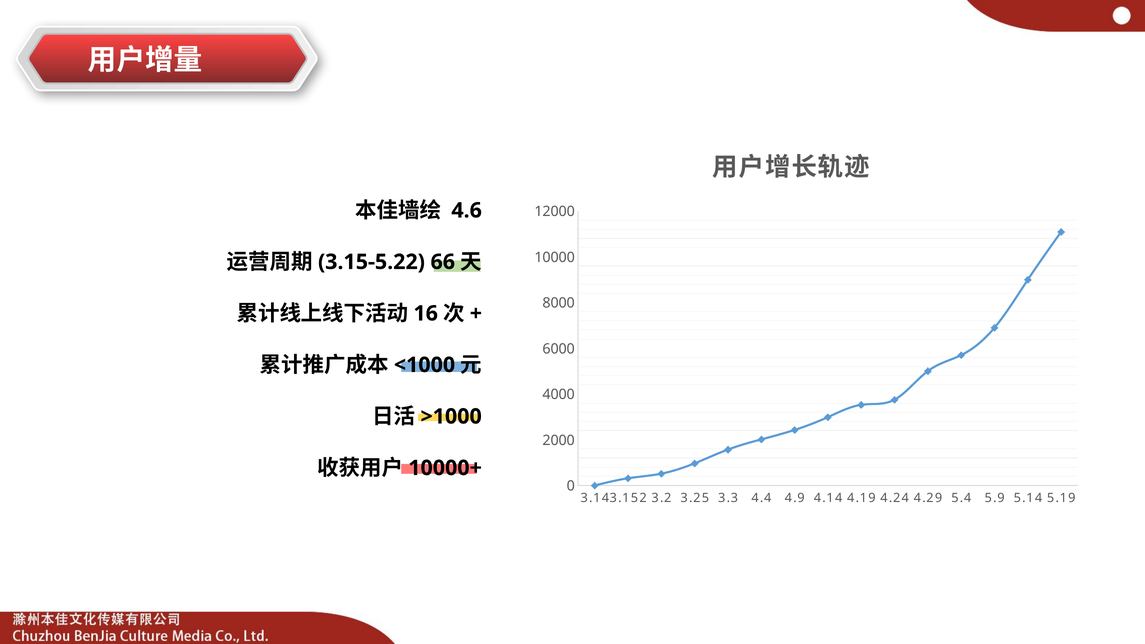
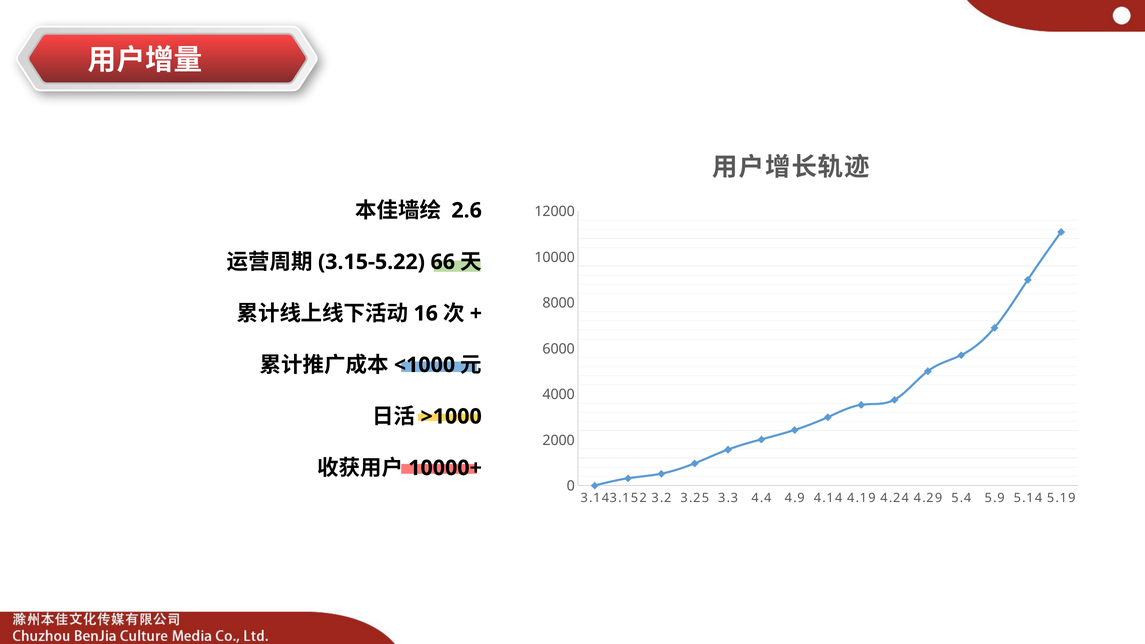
4.6: 4.6 -> 2.6 (467, 210)
